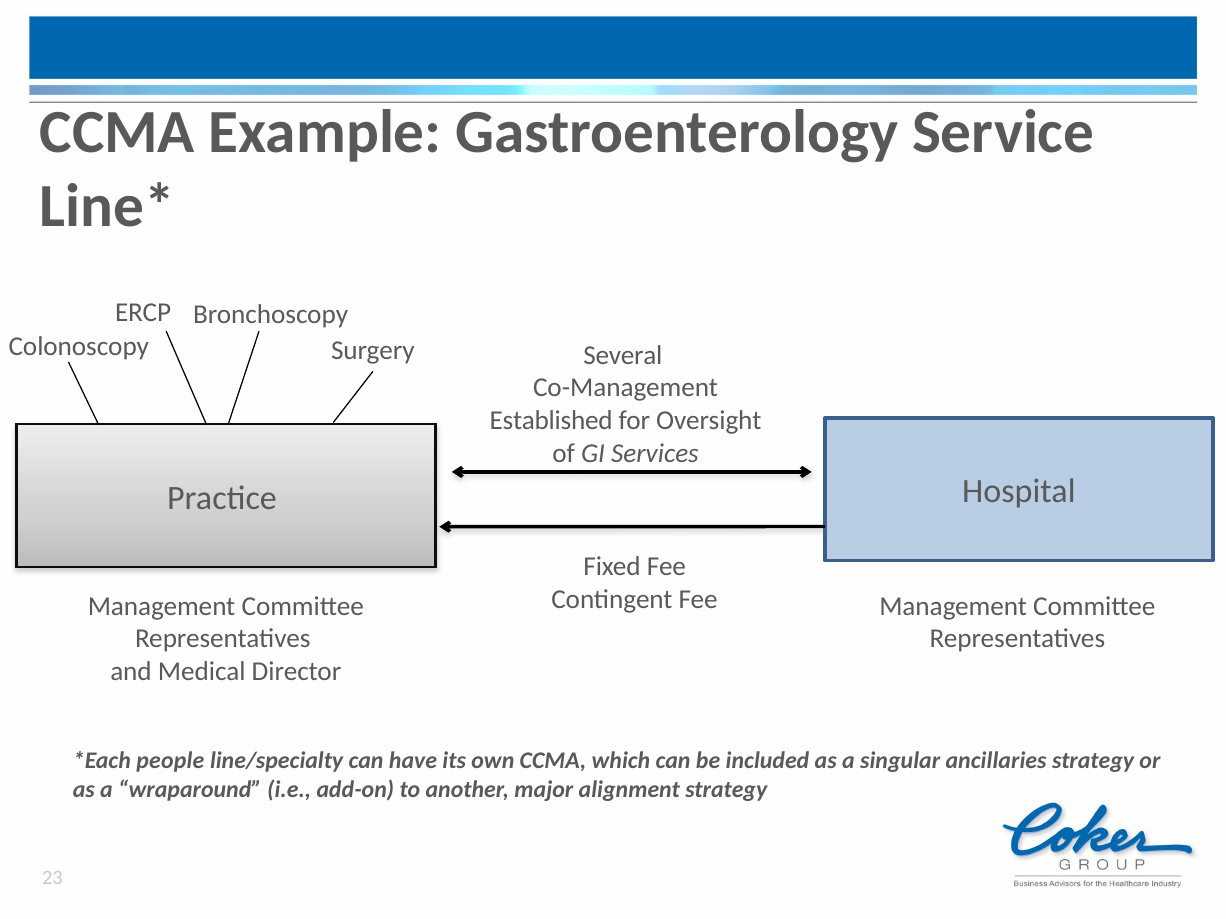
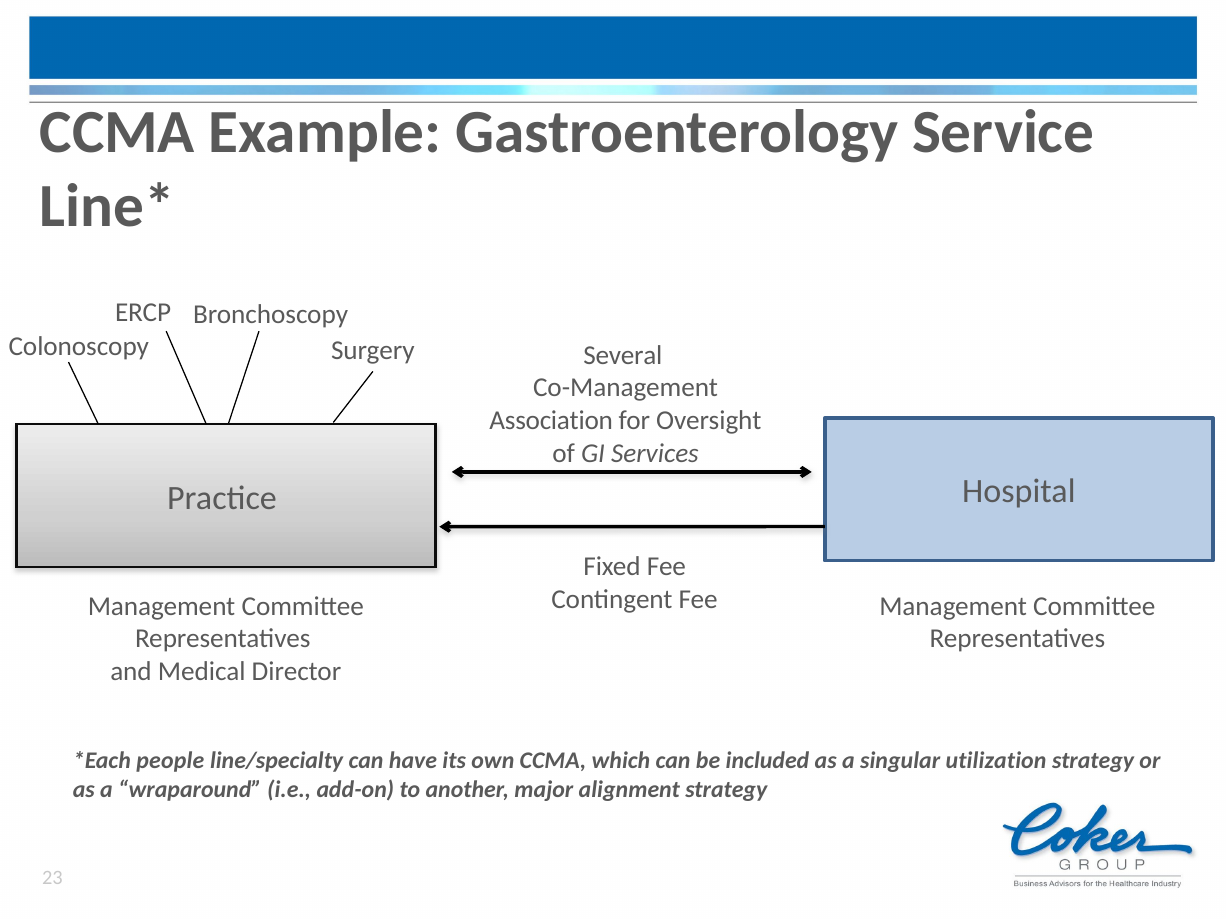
Established: Established -> Association (551, 421)
ancillaries: ancillaries -> utilization (996, 761)
